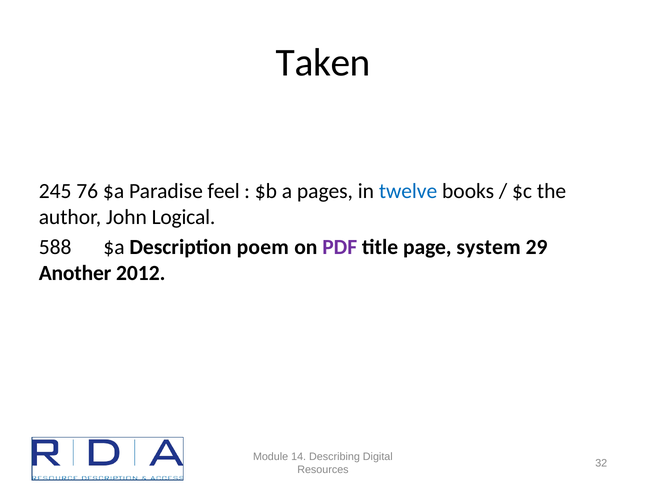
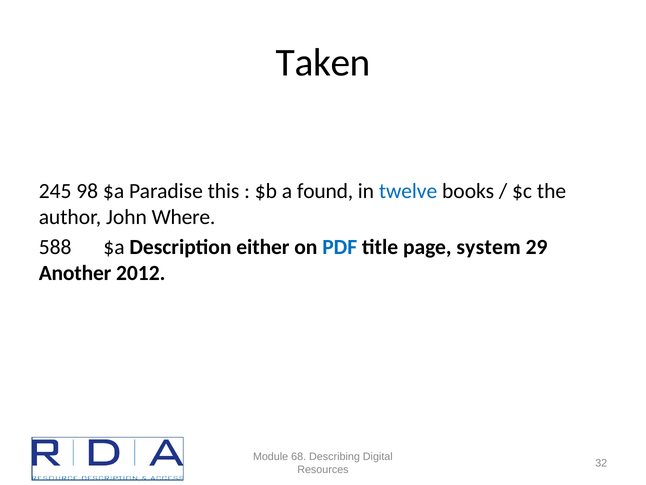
76: 76 -> 98 (87, 191)
feel: feel -> this (224, 191)
pages: pages -> found (325, 191)
Logical: Logical -> Where (184, 217)
poem: poem -> either (263, 247)
PDF colour: purple -> blue (340, 247)
14: 14 -> 68 (299, 456)
